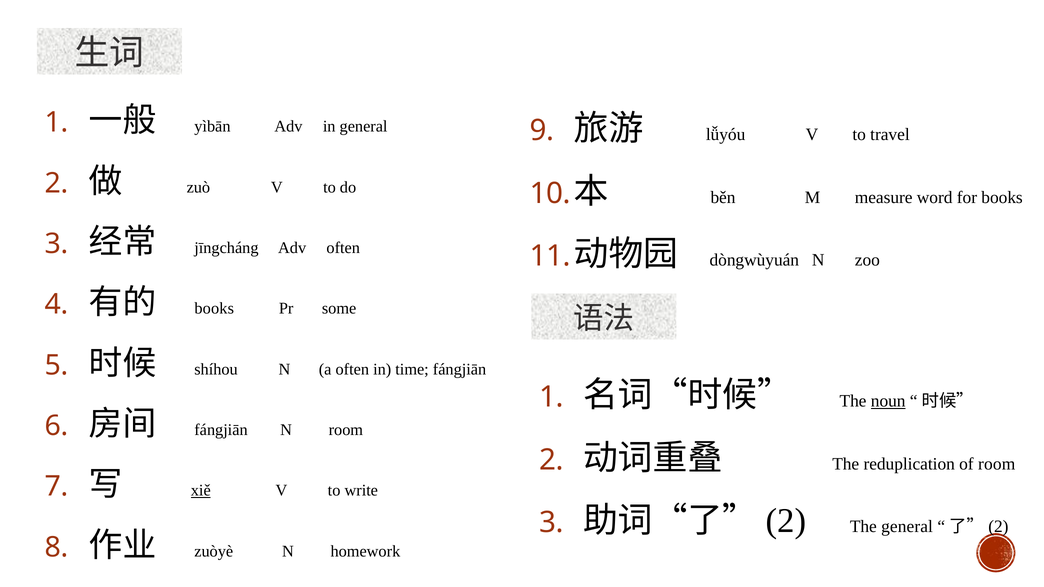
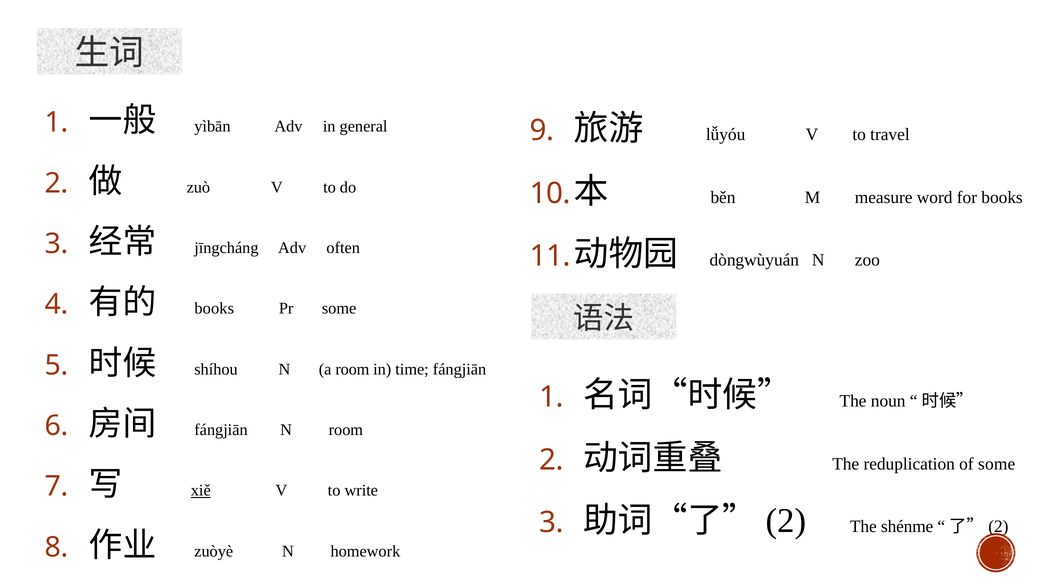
a often: often -> room (352, 369)
noun underline: present -> none (888, 401)
of room: room -> some (997, 464)
The general: general -> shénme (907, 527)
